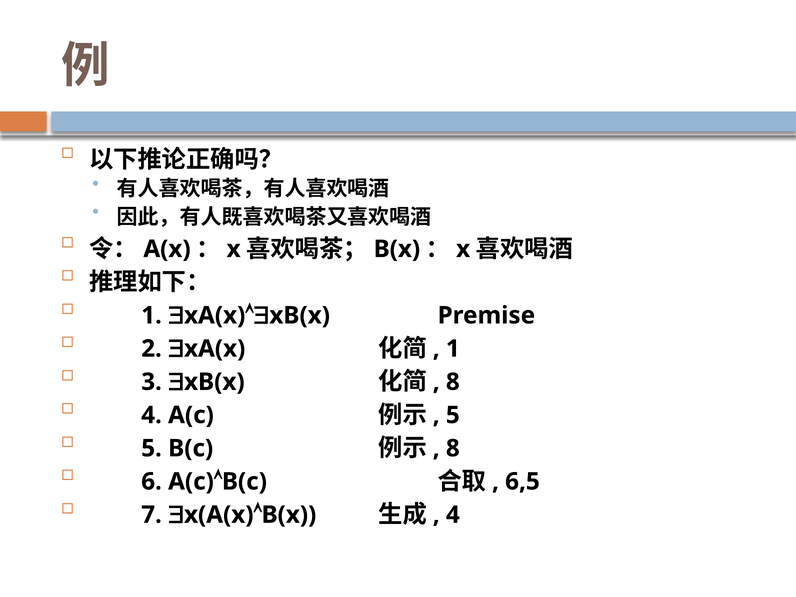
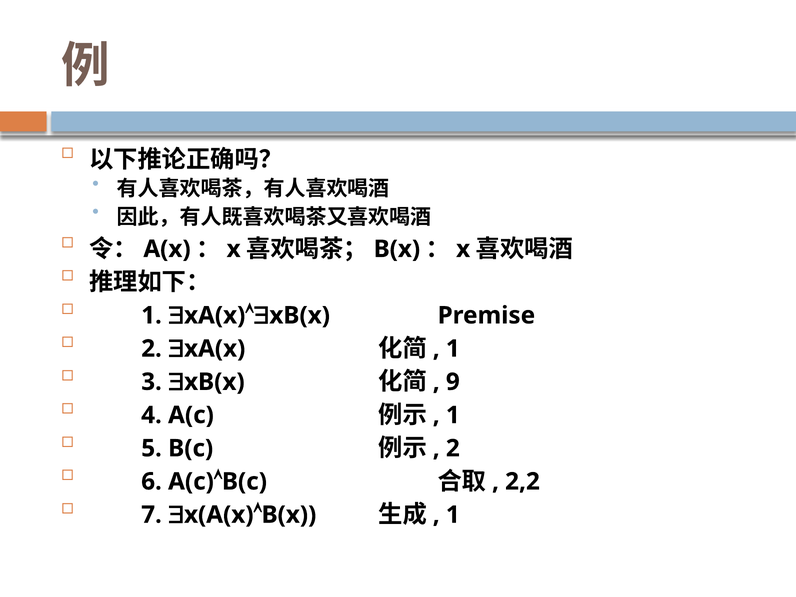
8: 8 -> 9 (453, 382)
5: 5 -> 1 (453, 415)
8: 8 -> 2 (453, 448)
6,5: 6,5 -> 2,2 (522, 482)
4: 4 -> 1 (453, 515)
